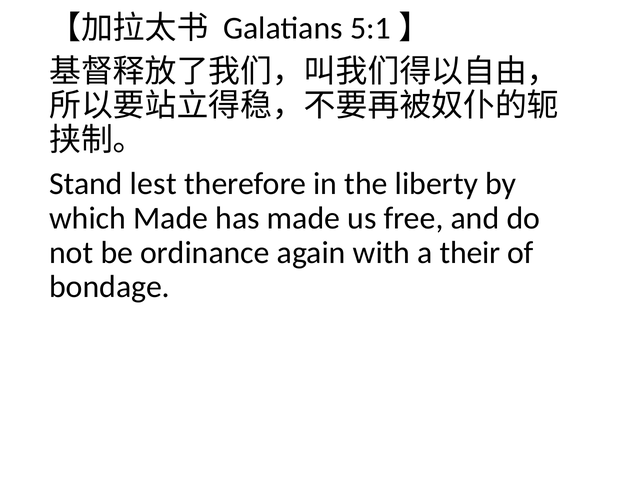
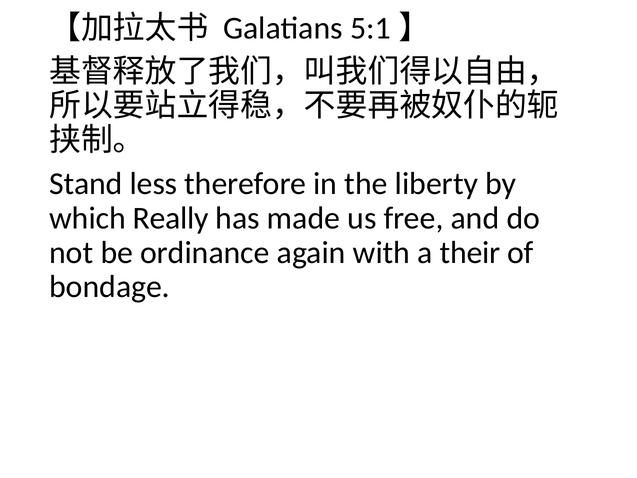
lest: lest -> less (154, 184)
which Made: Made -> Really (171, 218)
